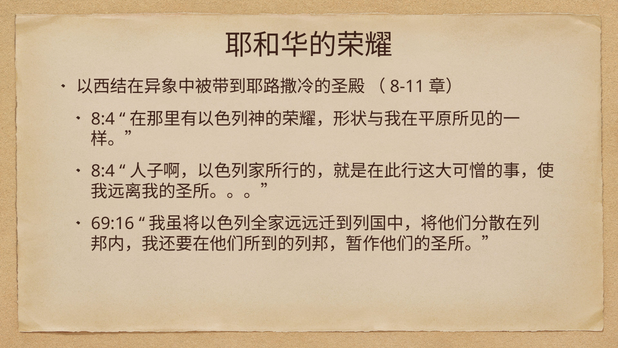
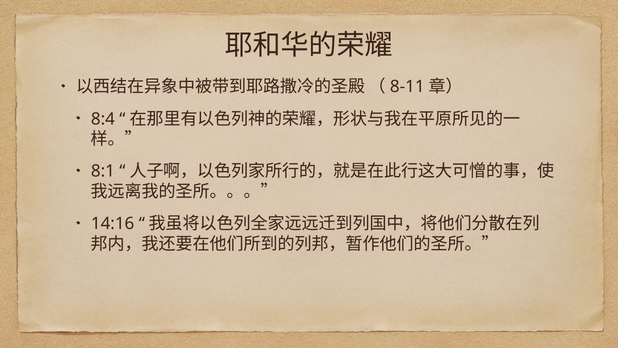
8:4: 8:4 -> 8:1 (103, 171)
69:16: 69:16 -> 14:16 (113, 224)
